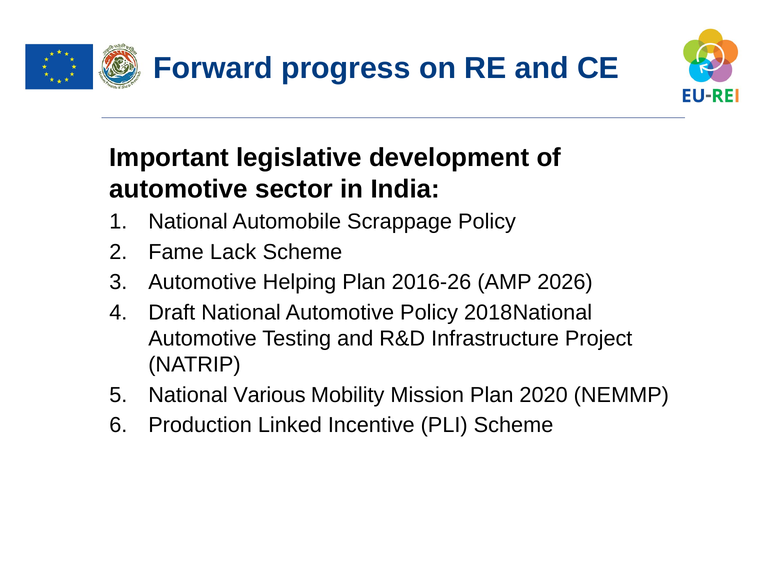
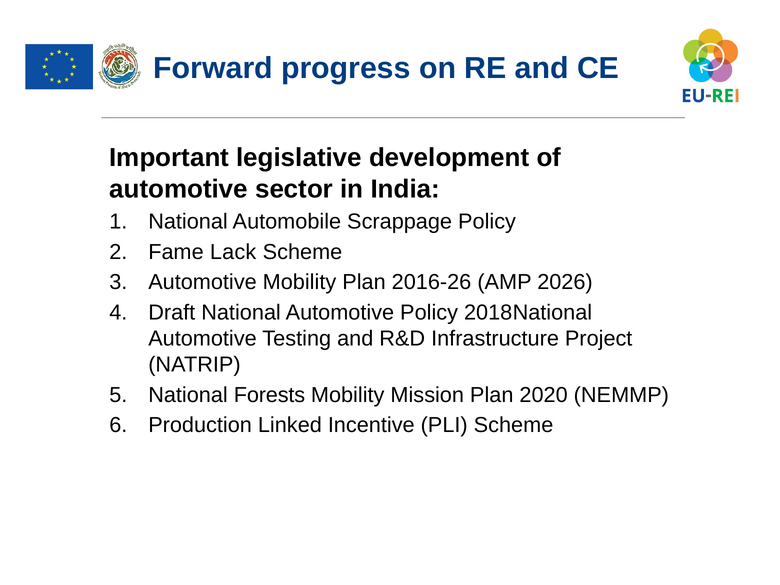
Automotive Helping: Helping -> Mobility (299, 282)
Various: Various -> Forests (269, 395)
